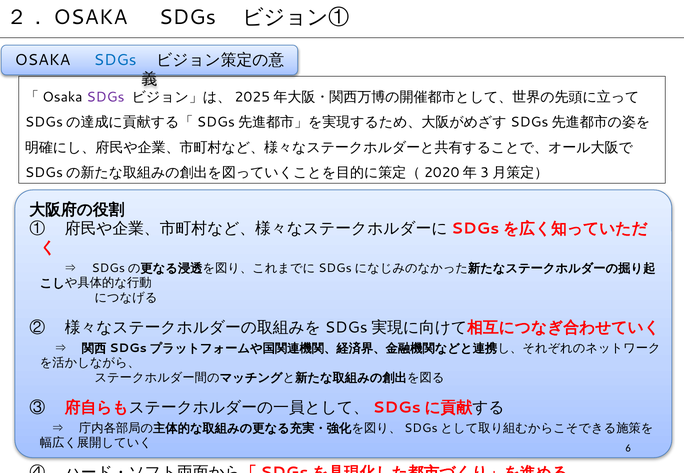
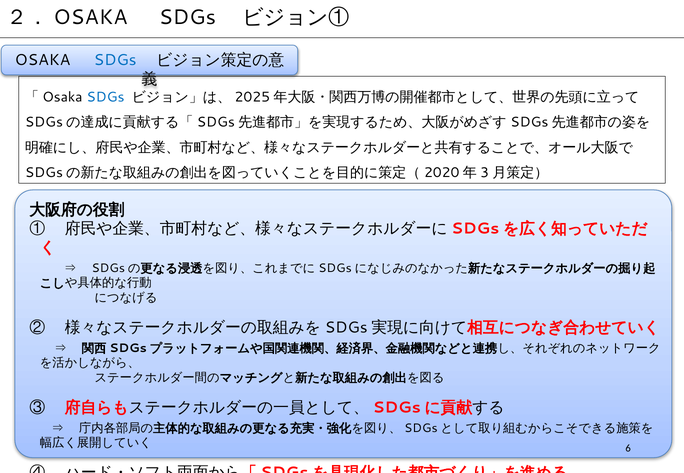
SDGs colour: purple -> blue (105, 97)
